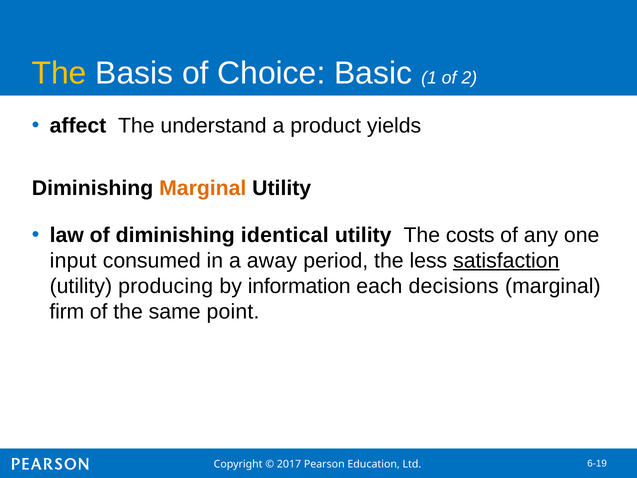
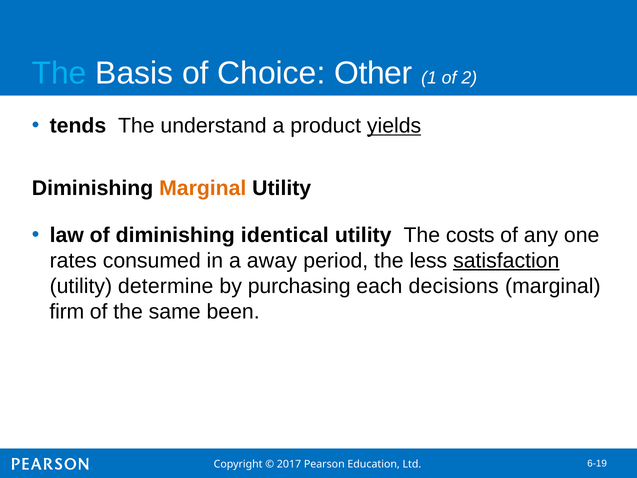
The colour: yellow -> light blue (59, 73)
Basic: Basic -> Other (373, 73)
affect: affect -> tends (78, 126)
yields underline: none -> present (394, 126)
input: input -> rates (73, 261)
producing: producing -> determine (166, 286)
information: information -> purchasing (299, 286)
point: point -> been (233, 312)
